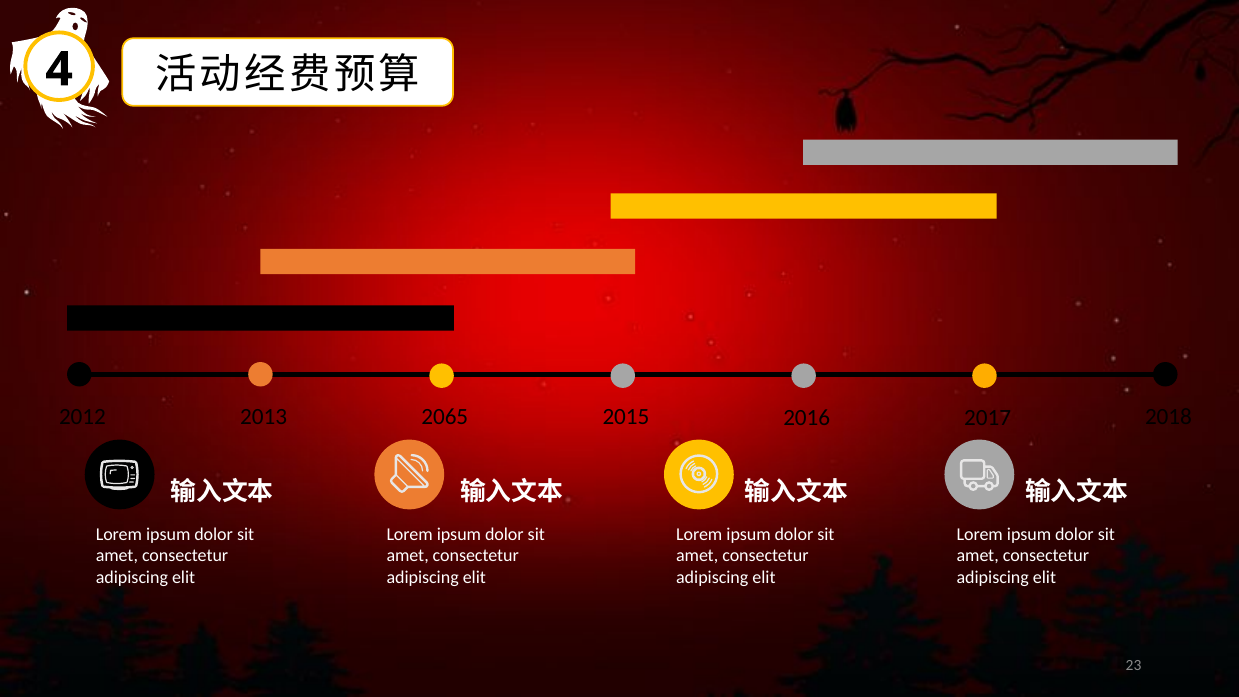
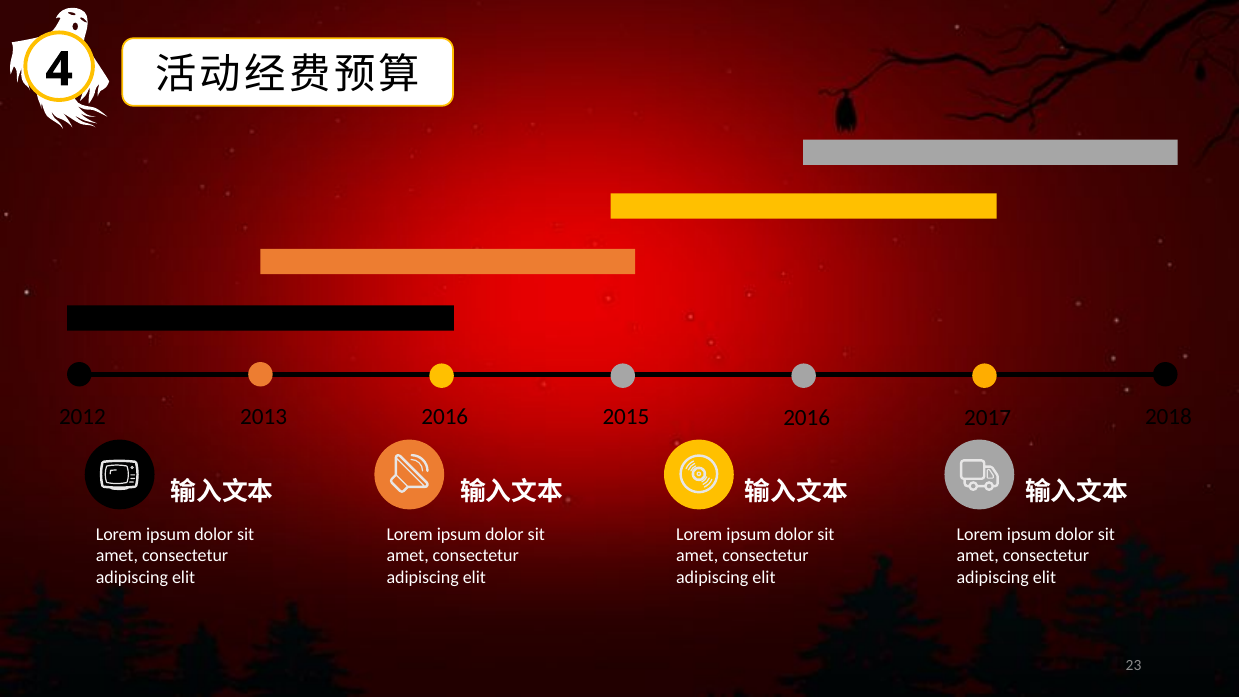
2065: 2065 -> 2016 (445, 416)
